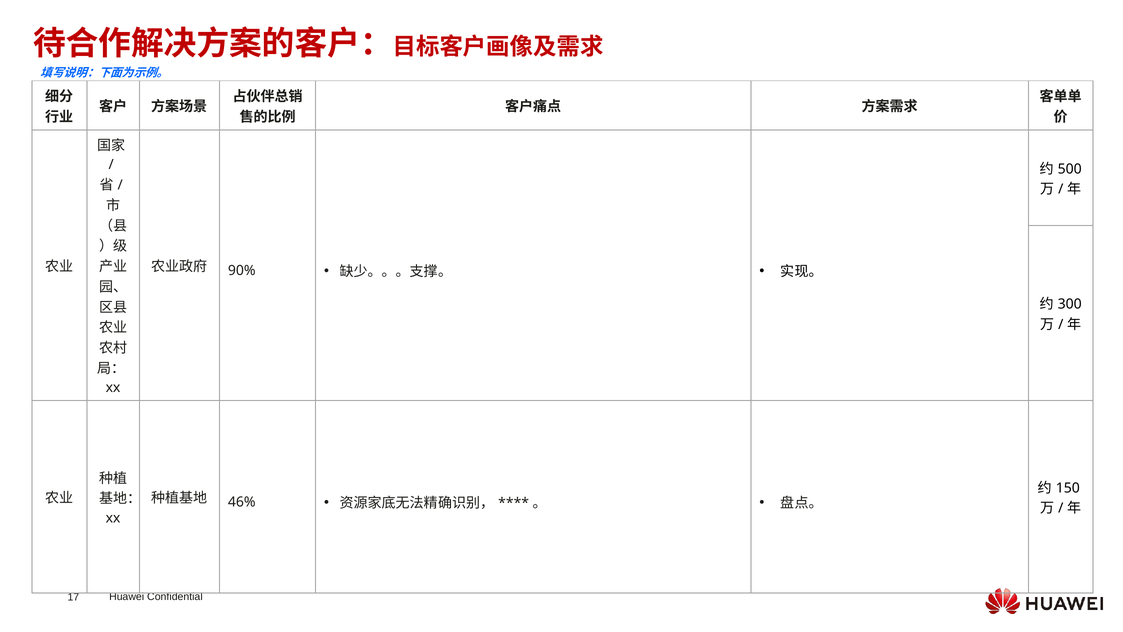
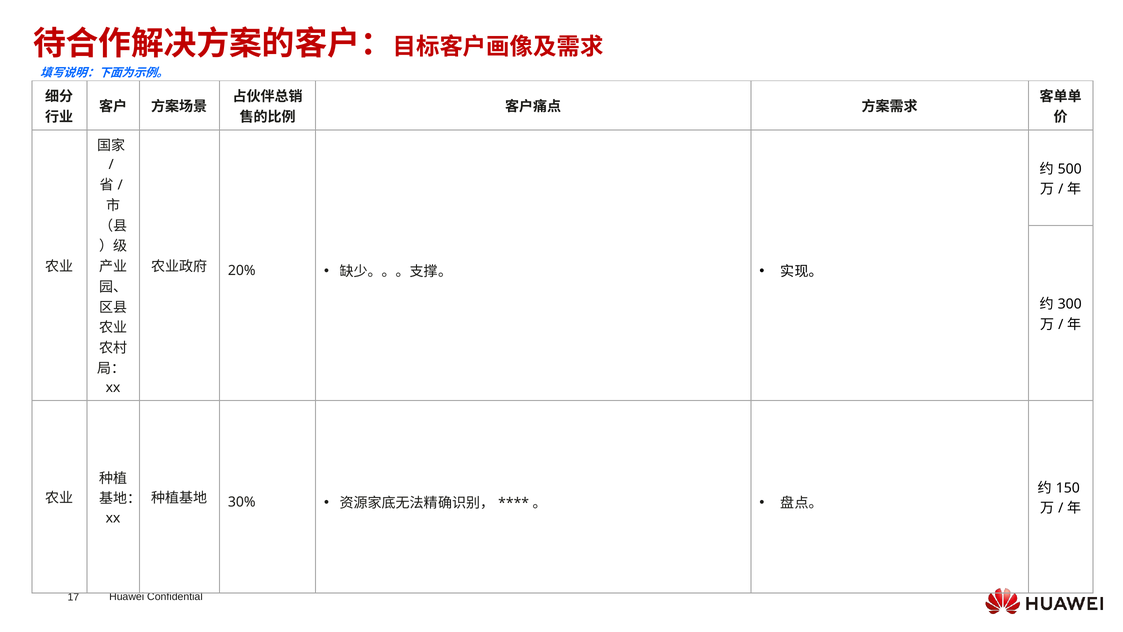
90%: 90% -> 20% (242, 271)
46%: 46% -> 30% (242, 502)
